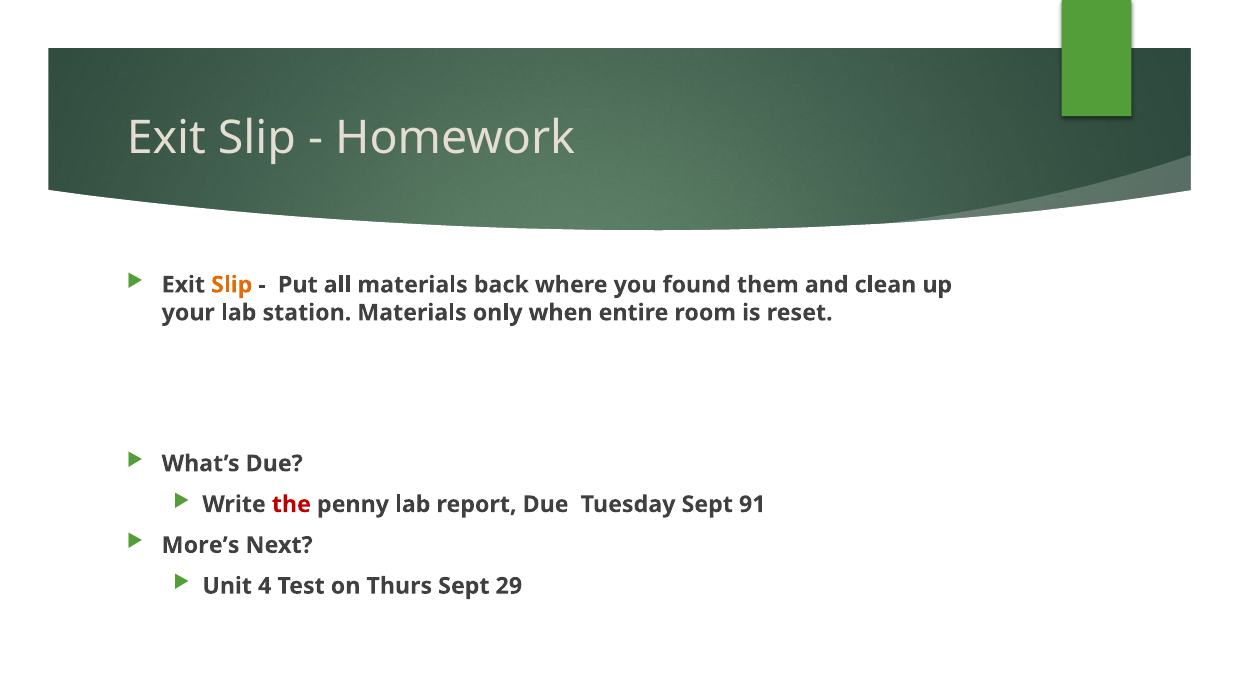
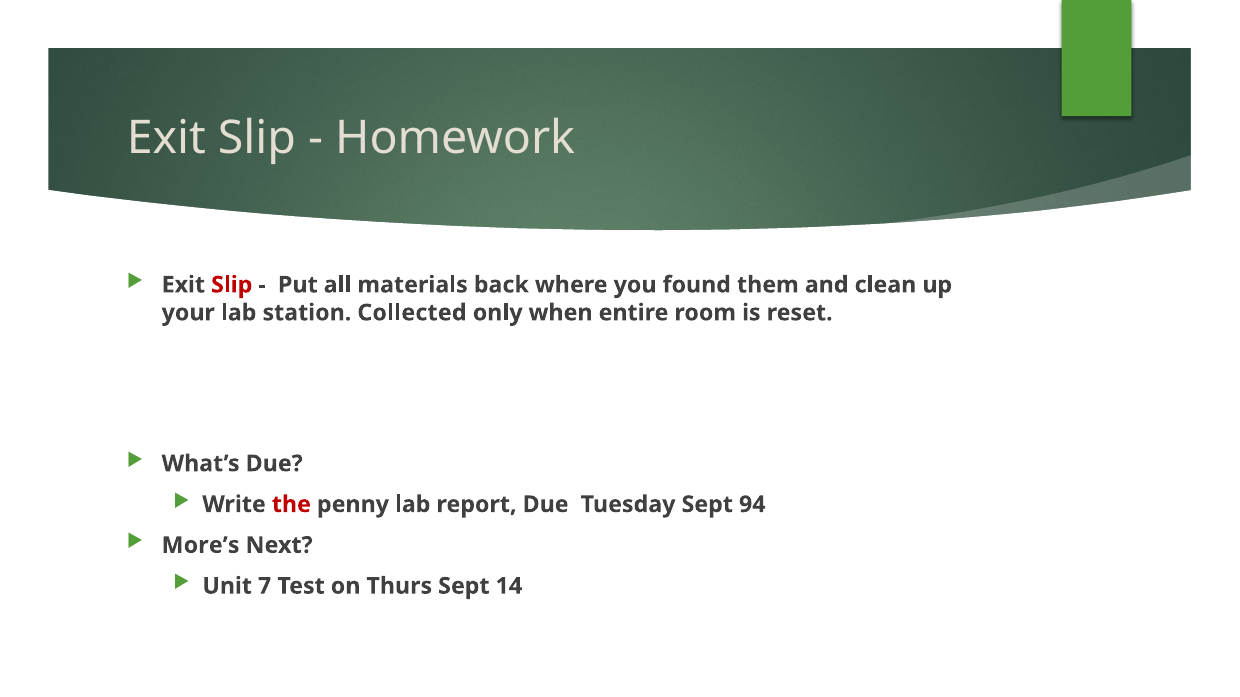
Slip colour: orange -> red (232, 285)
station Materials: Materials -> Collected (412, 313)
91: 91 -> 94 (752, 505)
4: 4 -> 7 (265, 586)
29: 29 -> 14 (509, 586)
